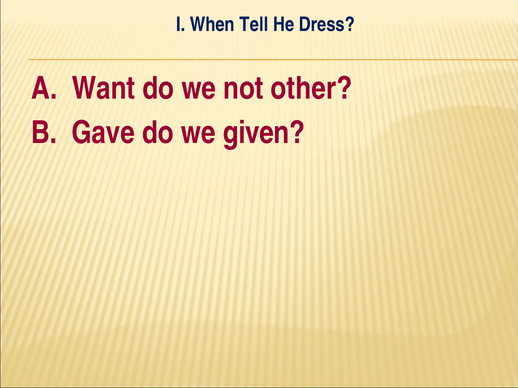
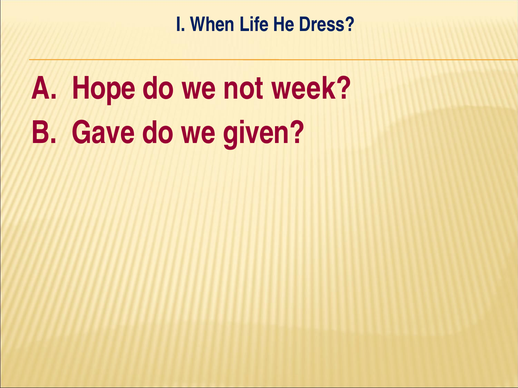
Tell: Tell -> Life (254, 25)
Want: Want -> Hope (104, 89)
other: other -> week (311, 89)
